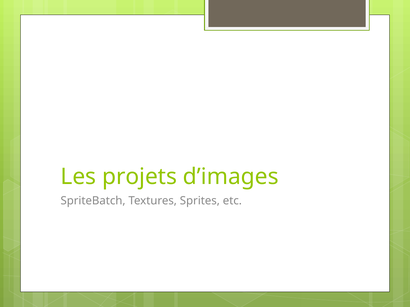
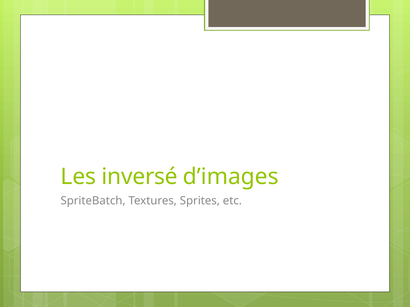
projets: projets -> inversé (140, 177)
